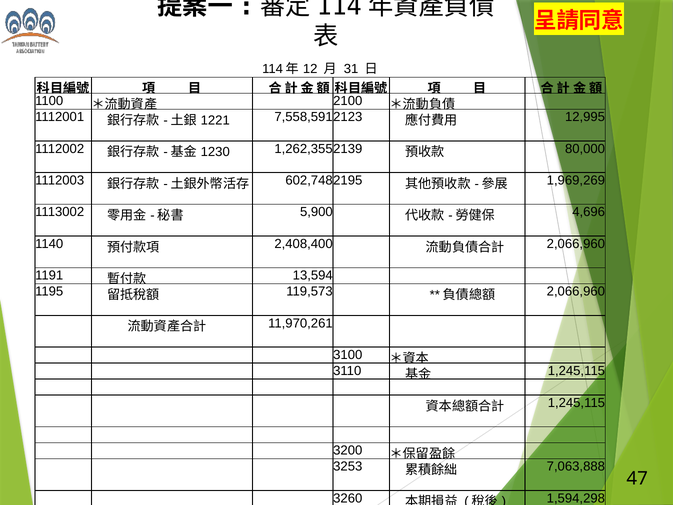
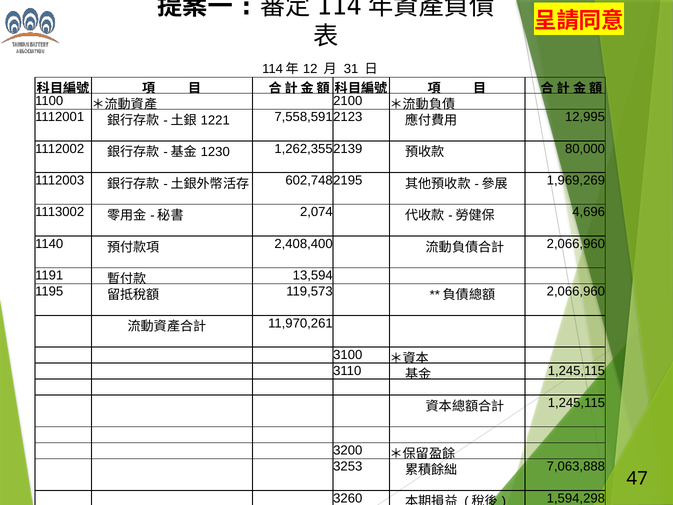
5,900: 5,900 -> 2,074 (316, 212)
